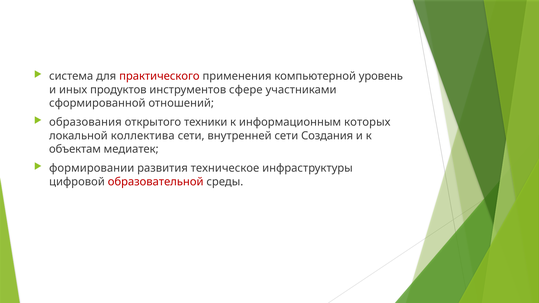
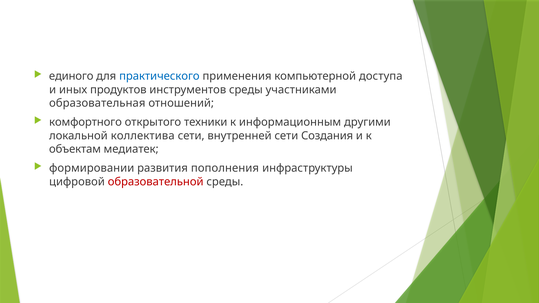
система: система -> единого (71, 76)
практического colour: red -> blue (159, 76)
уровень: уровень -> доступа (381, 76)
инструментов сфере: сфере -> среды (246, 90)
сформированной: сформированной -> образовательная (97, 103)
образования: образования -> комфортного (85, 122)
которых: которых -> другими (367, 122)
техническое: техническое -> пополнения (225, 168)
